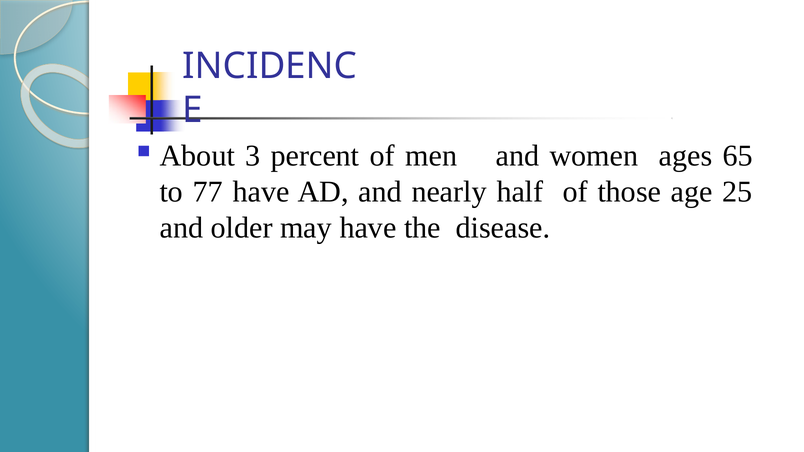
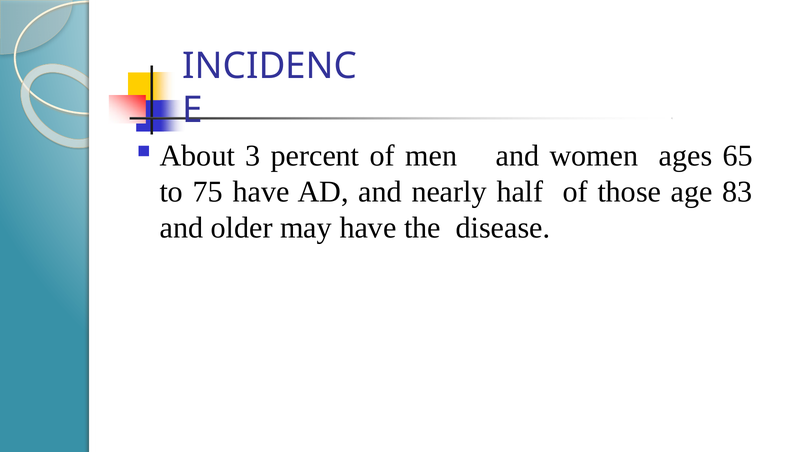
77: 77 -> 75 (208, 192)
25: 25 -> 83 (737, 192)
